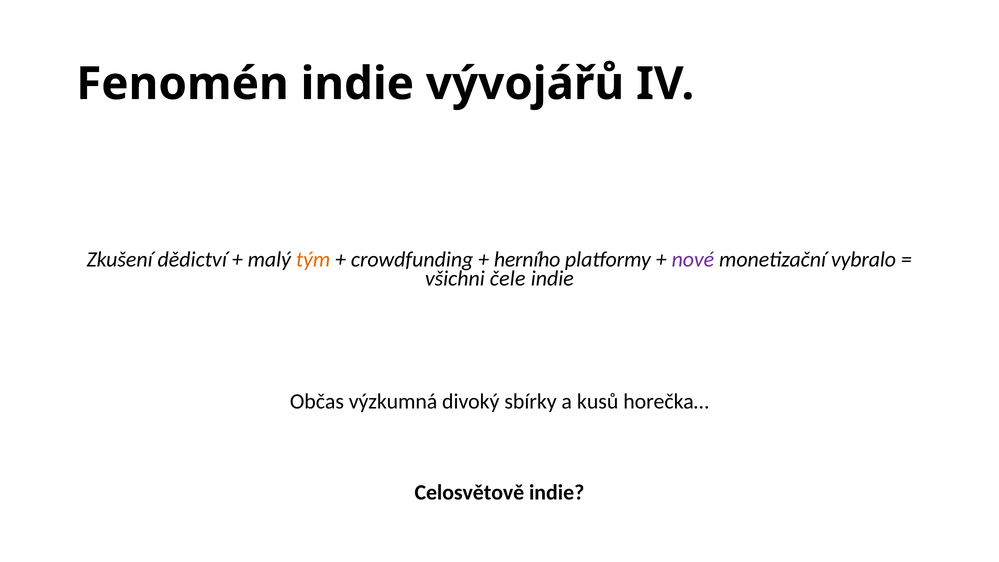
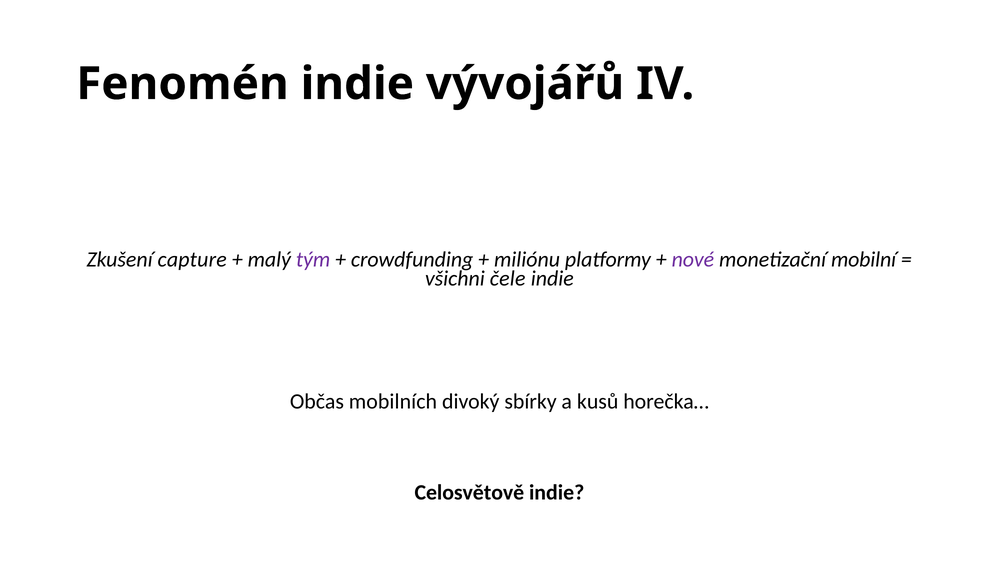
dědictví: dědictví -> capture (192, 260)
tým colour: orange -> purple (313, 260)
herního: herního -> miliónu (527, 260)
vybralo: vybralo -> mobilní (864, 260)
výzkumná: výzkumná -> mobilních (393, 401)
